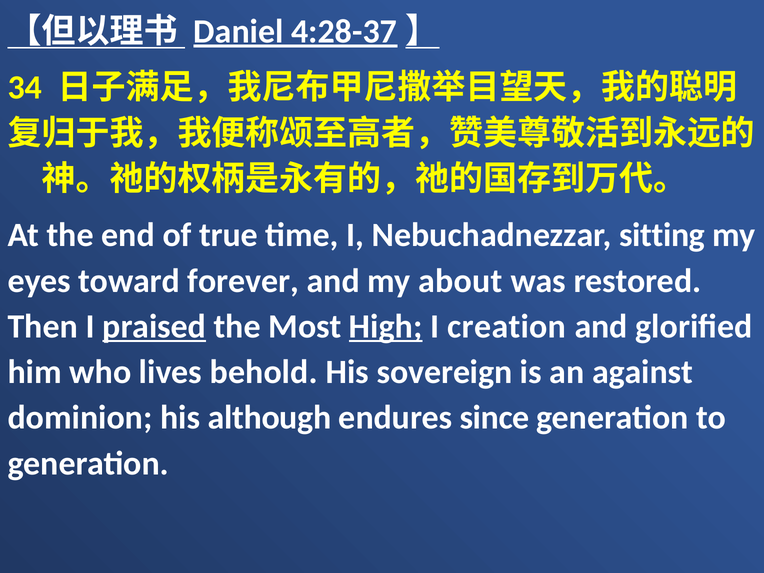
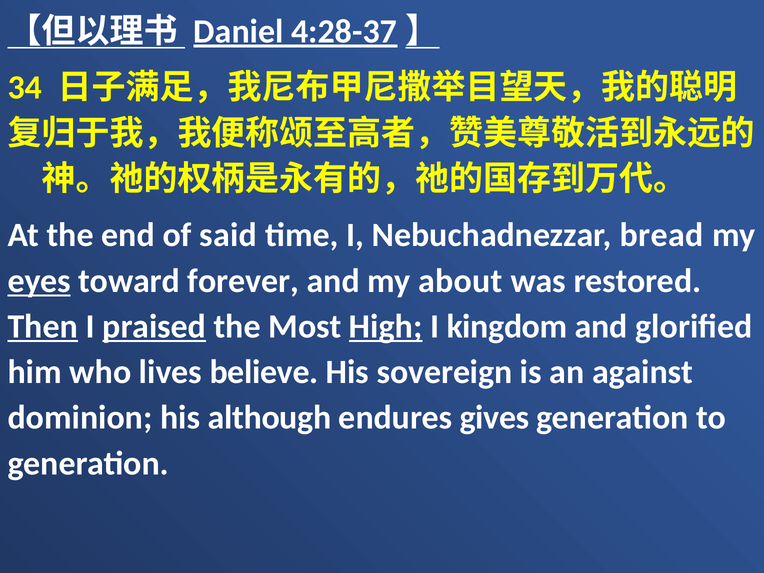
true: true -> said (228, 235)
sitting: sitting -> bread (662, 235)
eyes underline: none -> present (39, 281)
Then underline: none -> present (43, 326)
creation: creation -> kingdom (507, 326)
behold: behold -> believe (264, 372)
since: since -> gives (495, 418)
